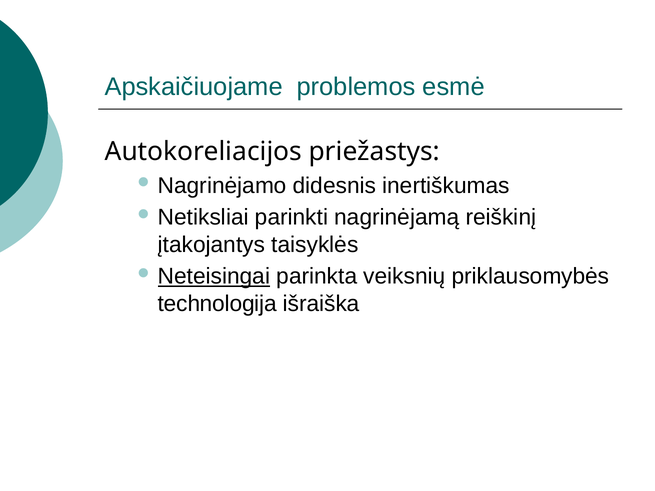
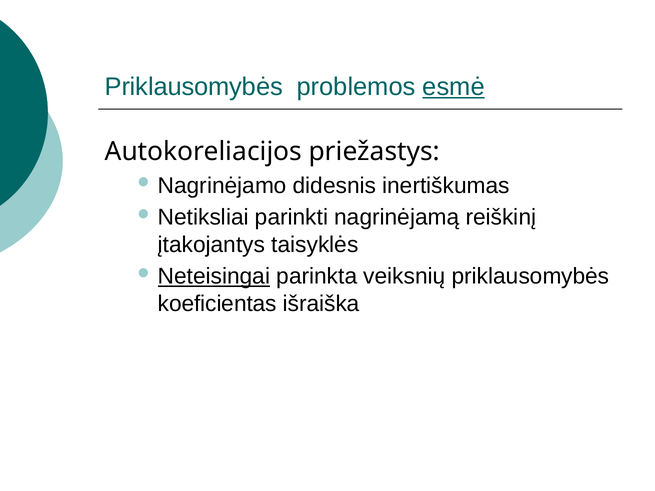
Apskaičiuojame: Apskaičiuojame -> Priklausomybės (194, 87)
esmė underline: none -> present (454, 87)
technologija: technologija -> koeficientas (217, 304)
